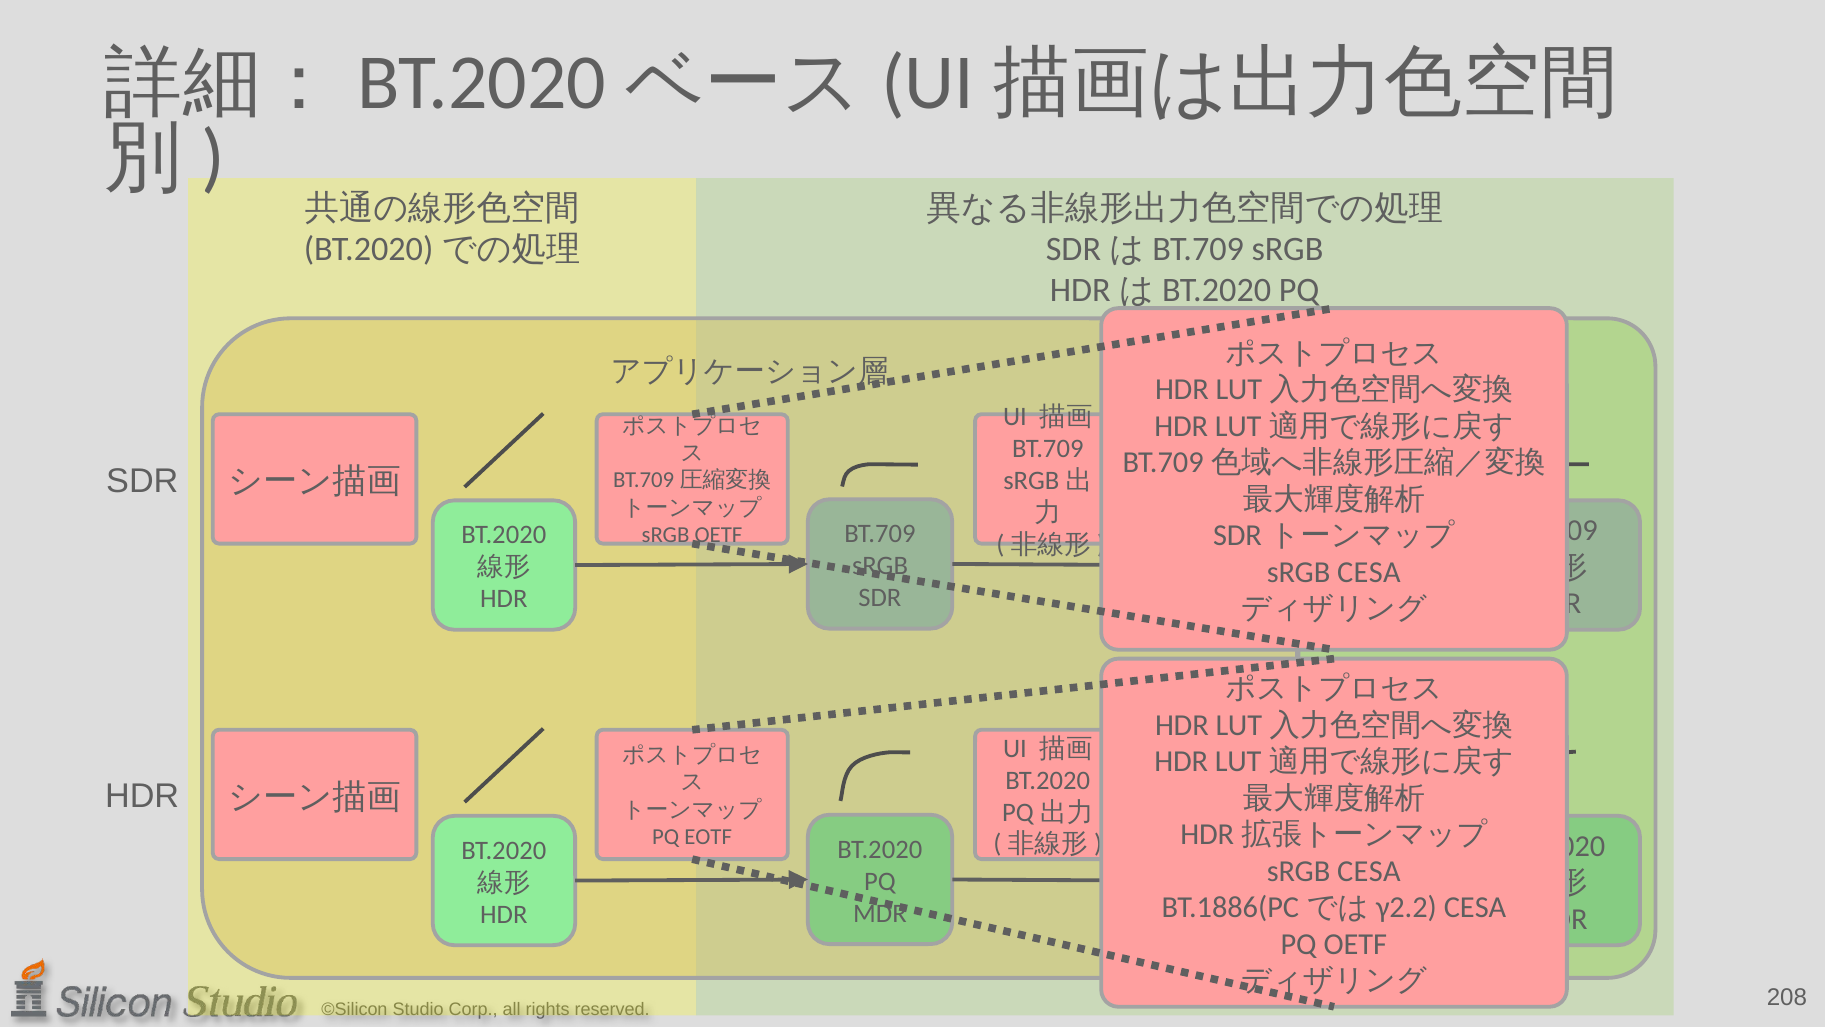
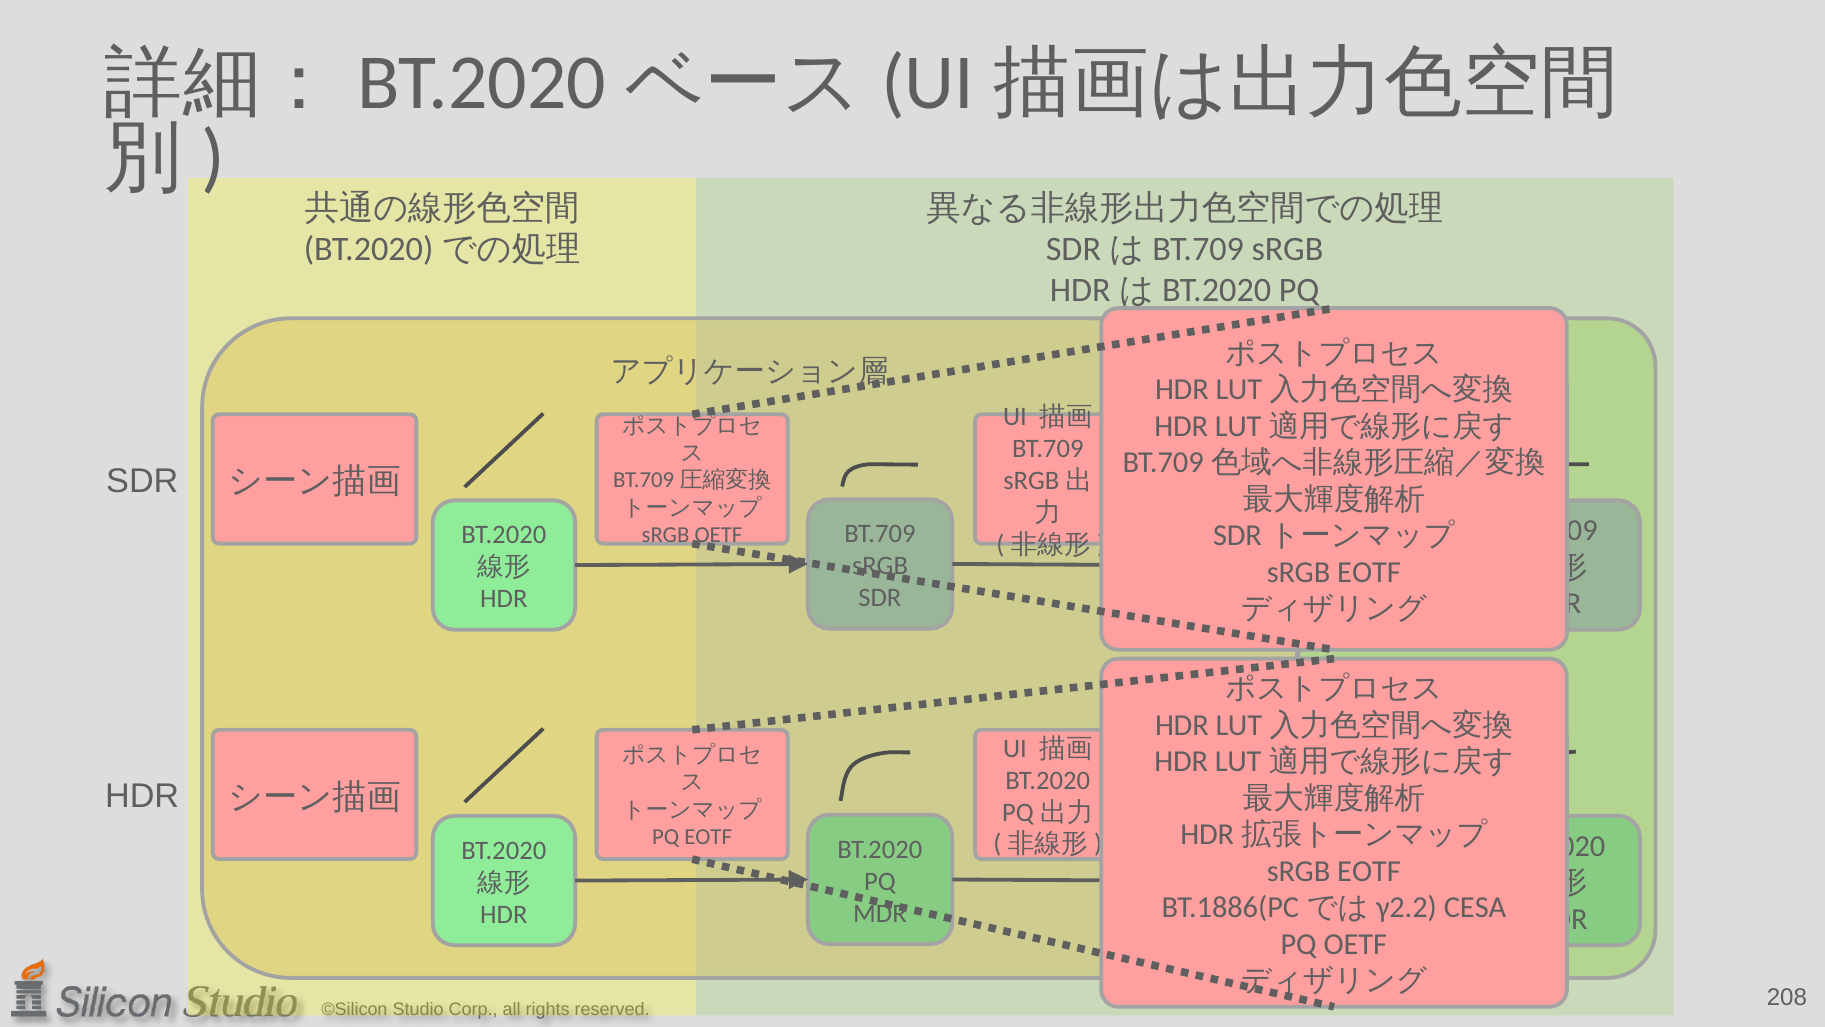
CESA: CESA -> EOTF (1369, 572)
CESA: CESA -> EOTF (1369, 871)
